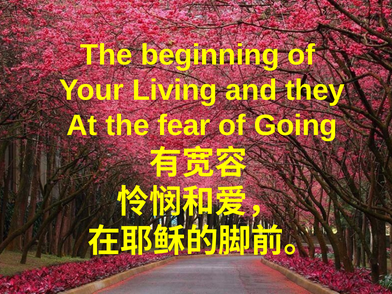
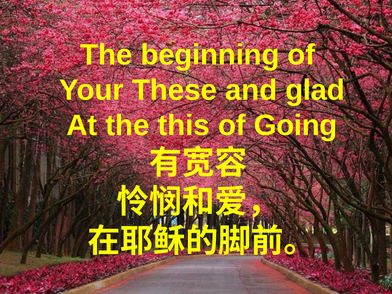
Living: Living -> These (175, 90)
they: they -> glad (315, 90)
fear: fear -> this (184, 126)
